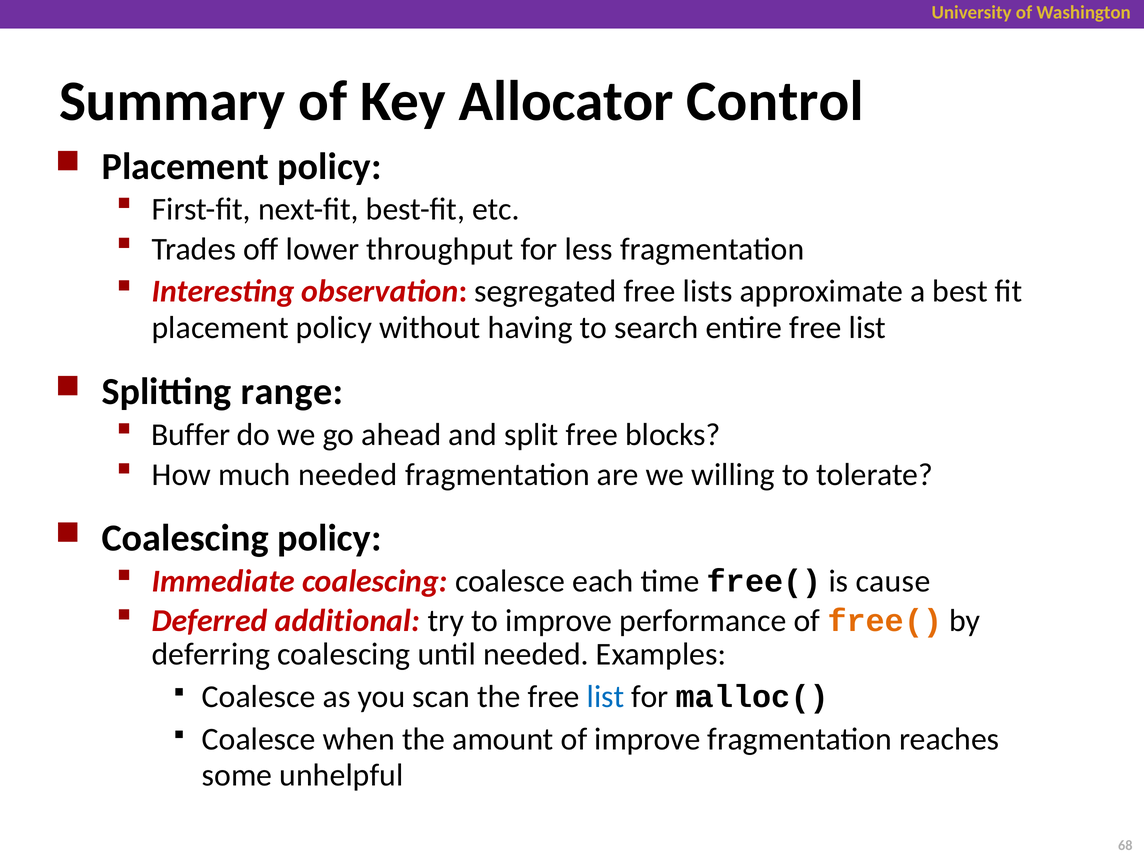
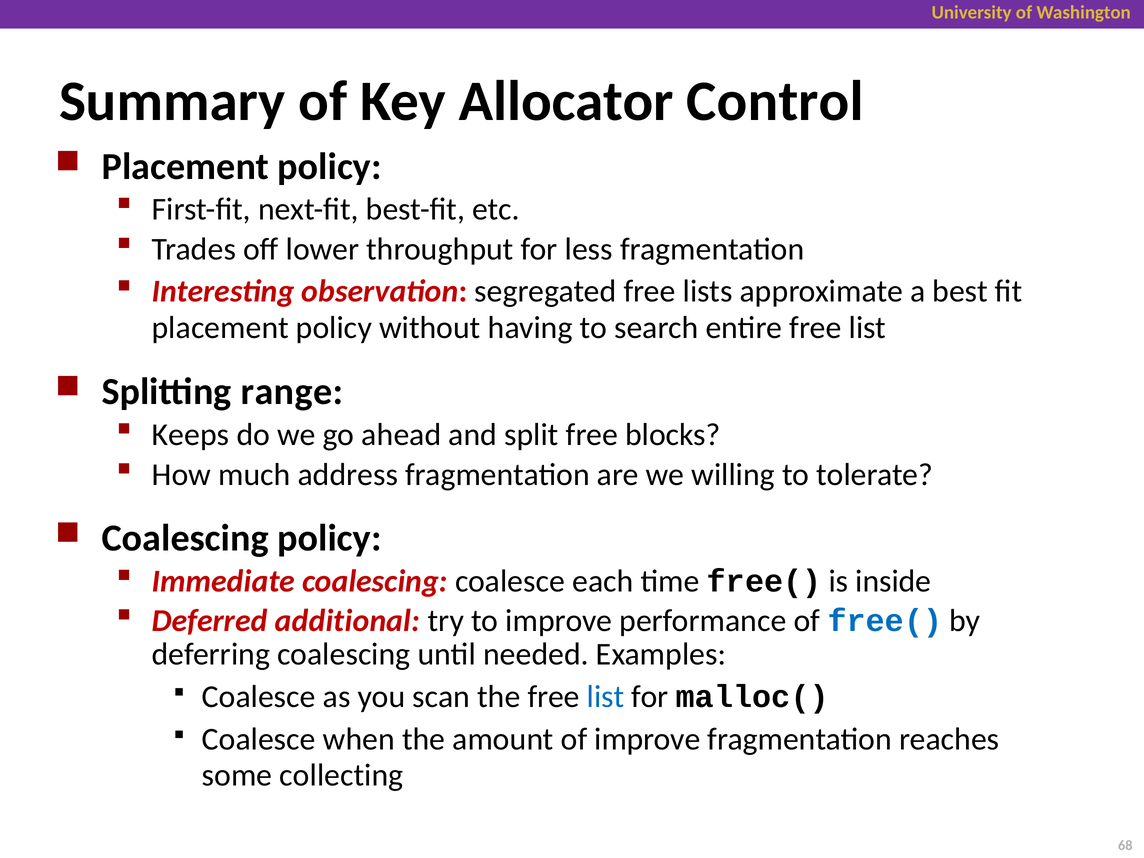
Buffer: Buffer -> Keeps (191, 435)
much needed: needed -> address (348, 475)
cause: cause -> inside (893, 581)
free( colour: orange -> blue (885, 621)
unhelpful: unhelpful -> collecting (341, 775)
